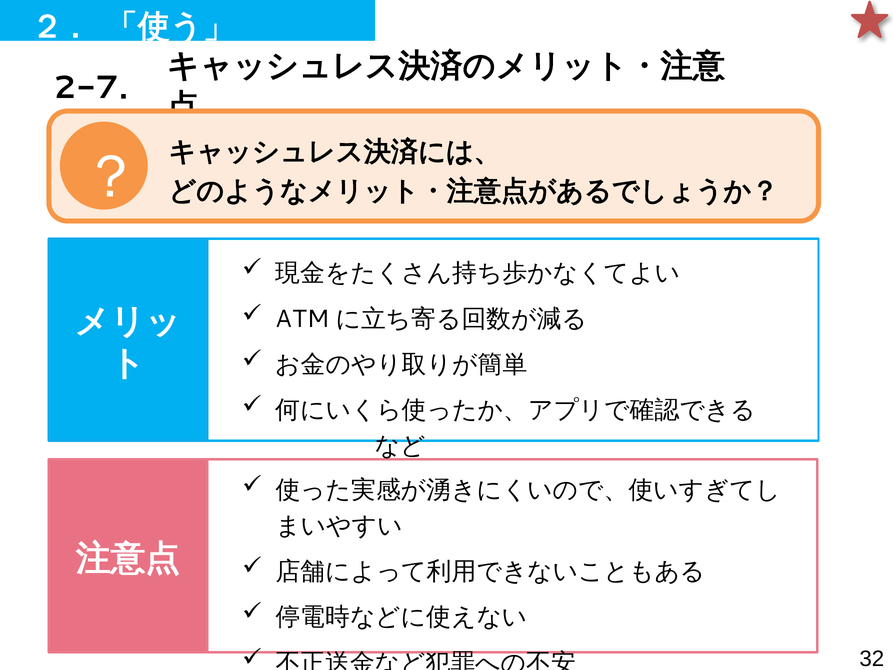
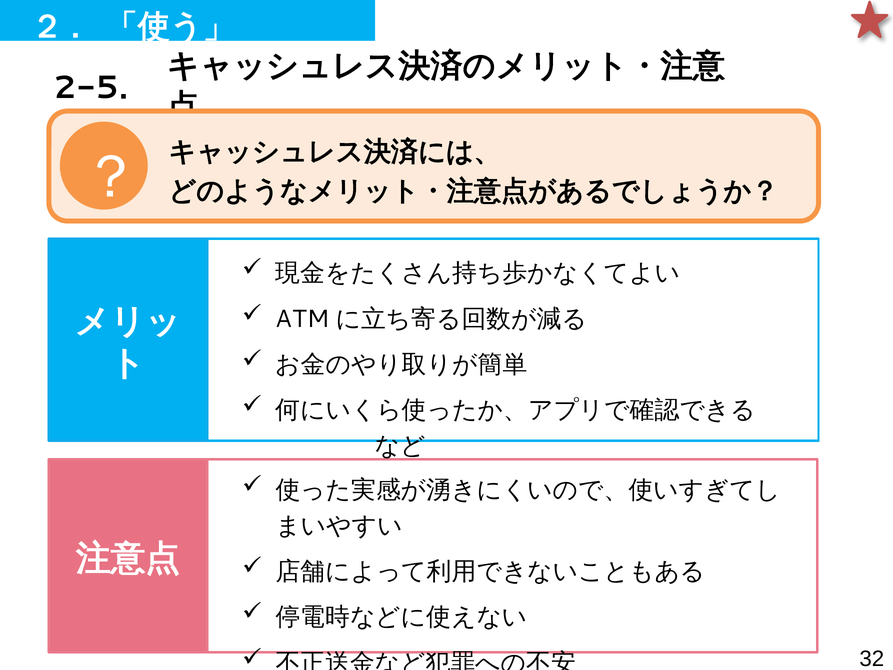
2-7: 2-7 -> 2-5 (91, 88)
